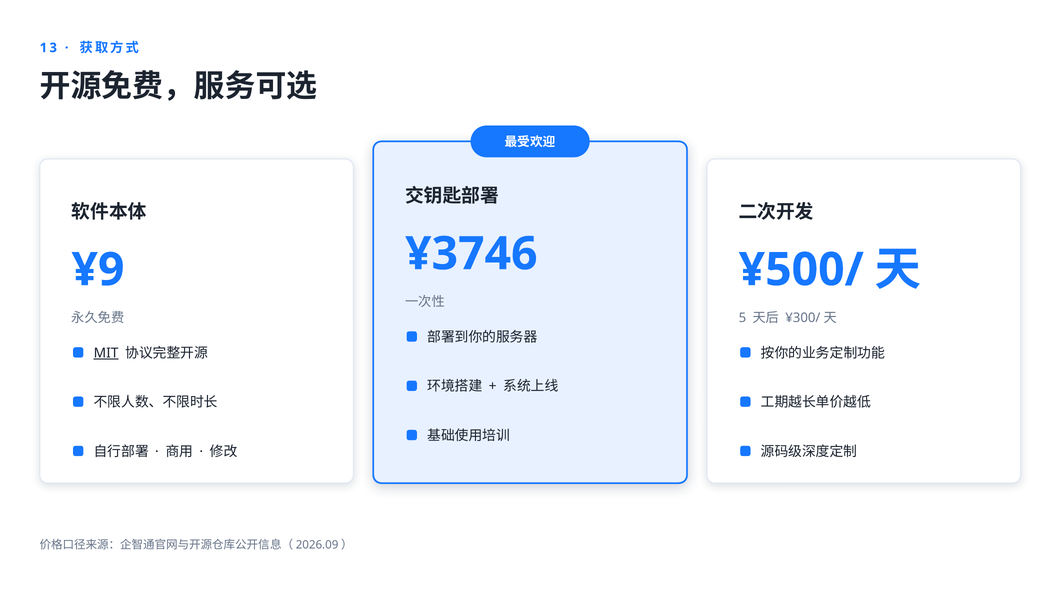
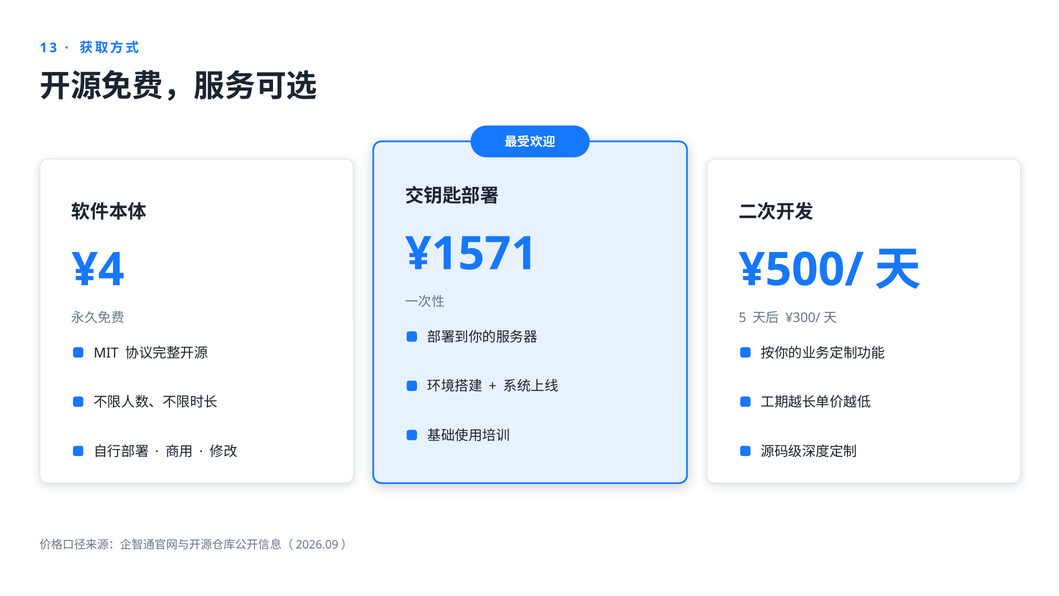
¥3746: ¥3746 -> ¥1571 (471, 254)
¥9: ¥9 -> ¥4 (98, 270)
MIT underline: present -> none (106, 353)
